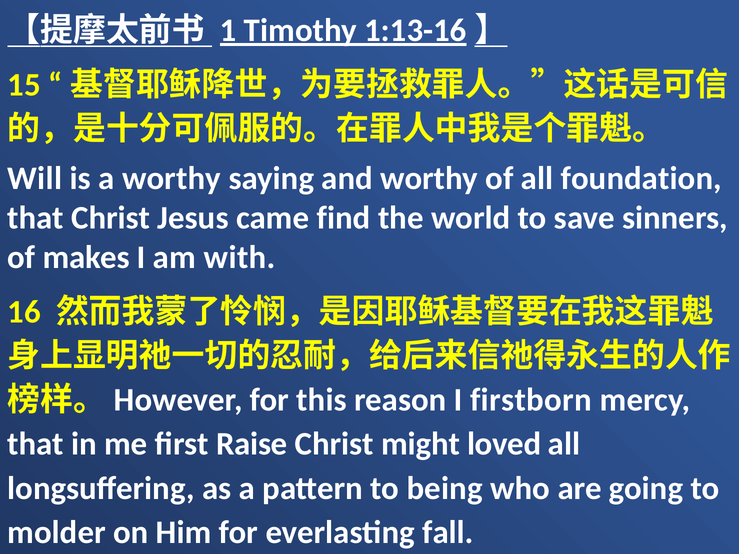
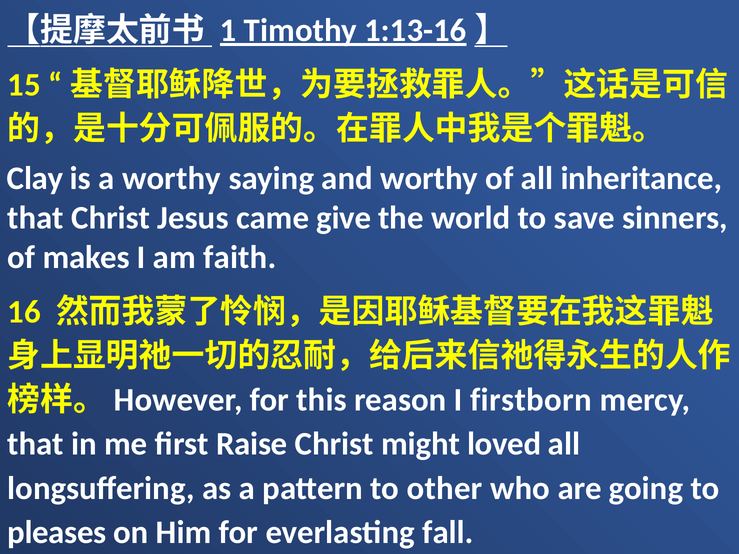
Will: Will -> Clay (35, 179)
foundation: foundation -> inheritance (641, 179)
find: find -> give (344, 218)
with: with -> faith (240, 257)
being: being -> other (445, 488)
molder: molder -> pleases (57, 533)
